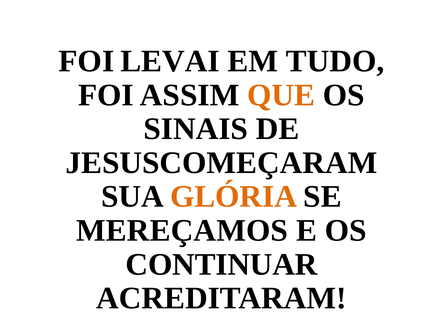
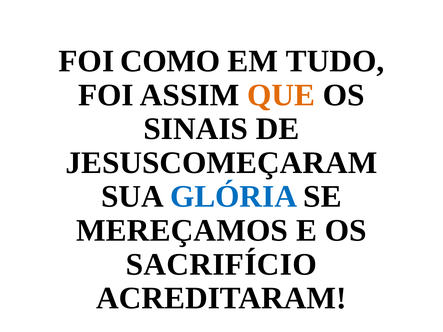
LEVAI: LEVAI -> COMO (170, 61)
GLÓRIA colour: orange -> blue (234, 197)
CONTINUAR: CONTINUAR -> SACRIFÍCIO (221, 265)
